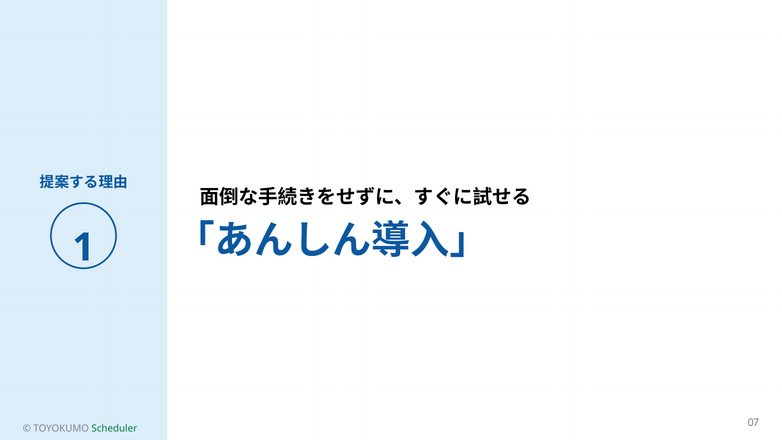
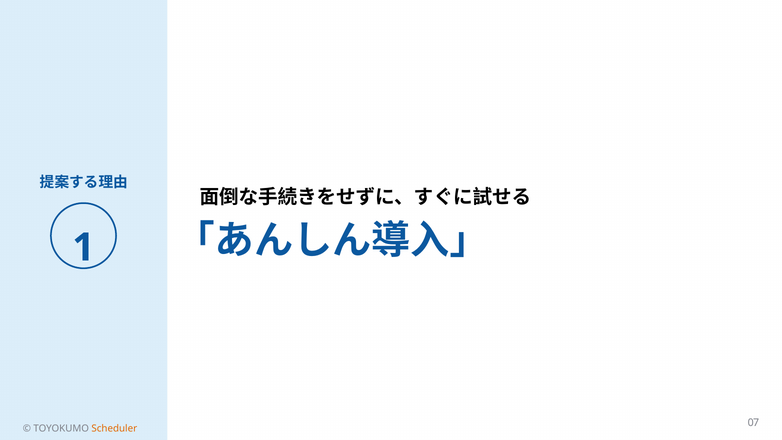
Scheduler colour: green -> orange (114, 428)
